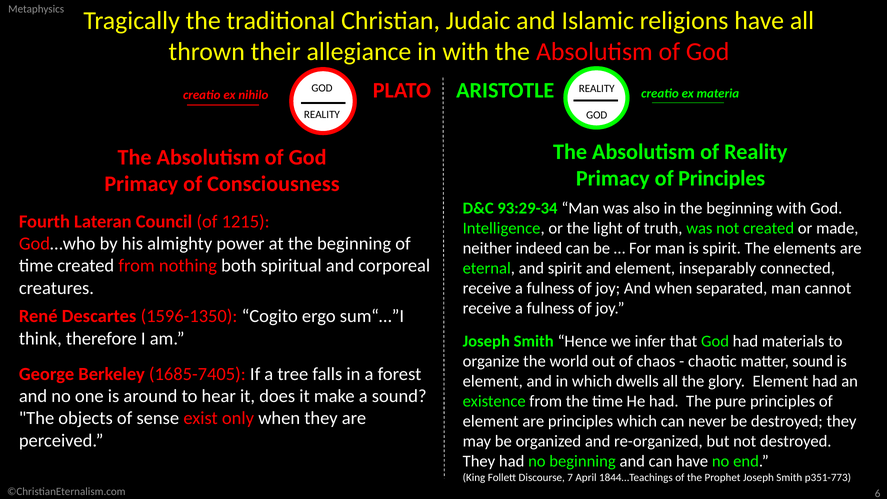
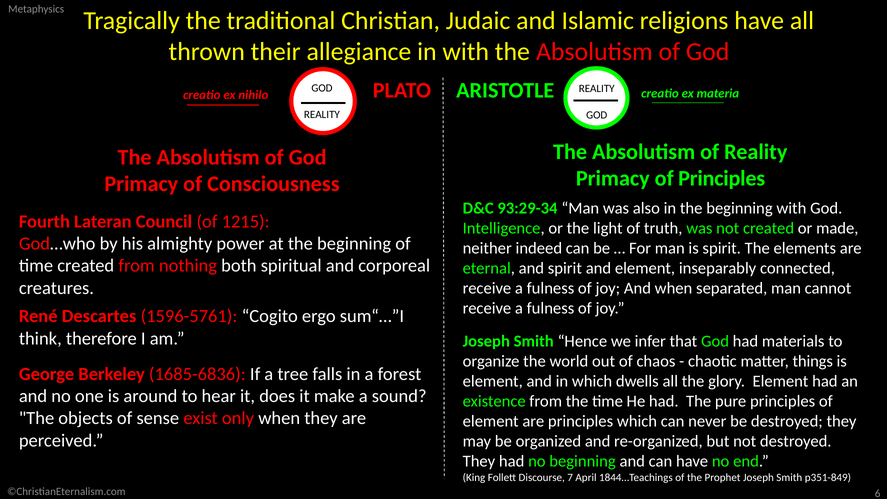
1596-1350: 1596-1350 -> 1596-5761 (189, 316)
matter sound: sound -> things (813, 361)
1685-7405: 1685-7405 -> 1685-6836 (197, 374)
p351-773: p351-773 -> p351-849 (828, 477)
